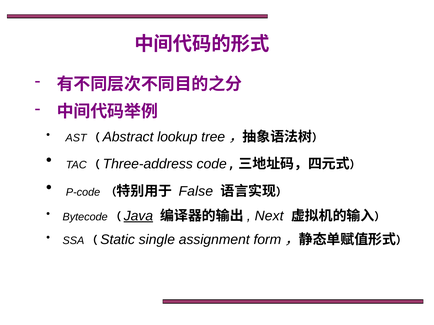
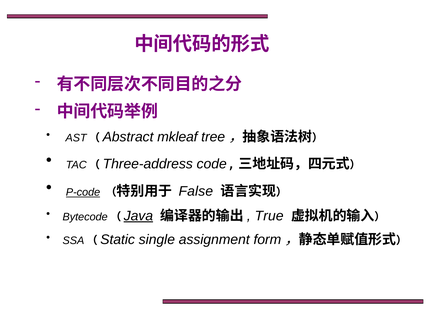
lookup: lookup -> mkleaf (177, 137)
P-code underline: none -> present (83, 193)
Next: Next -> True (269, 216)
